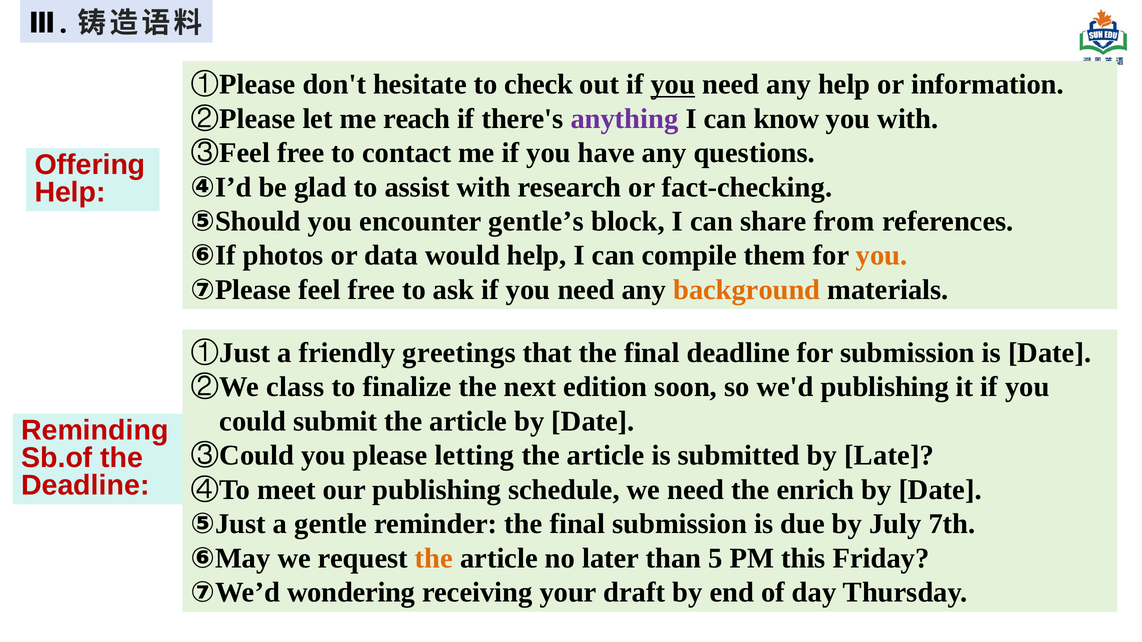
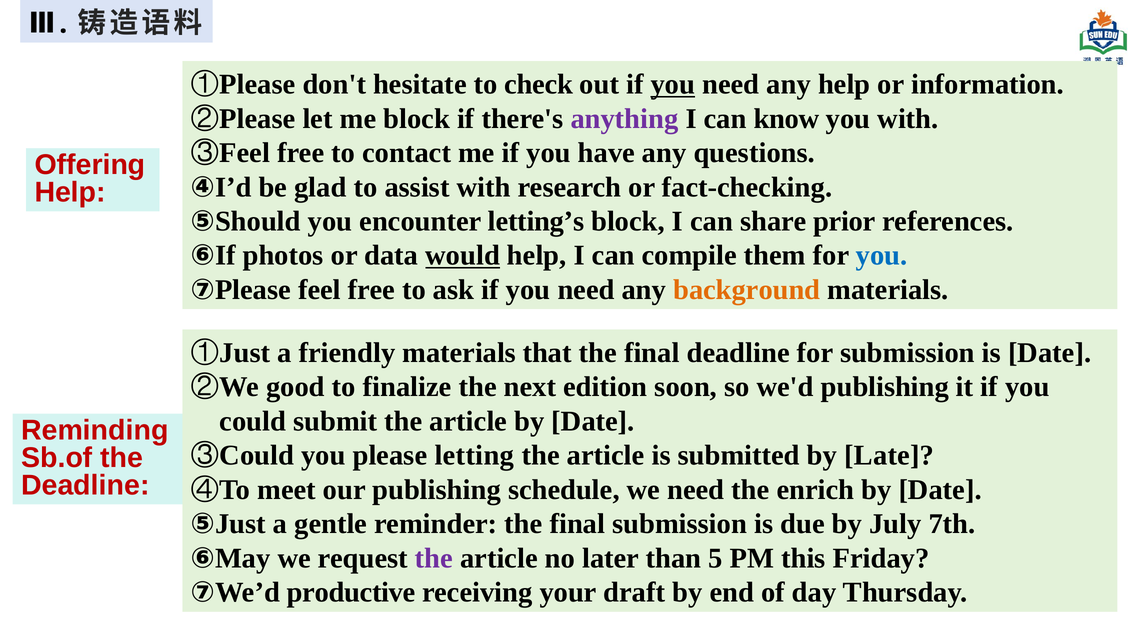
me reach: reach -> block (417, 119)
gentle’s: gentle’s -> letting’s (536, 221)
from: from -> prior (844, 221)
would underline: none -> present (463, 256)
you colour: orange -> blue (882, 256)
friendly greetings: greetings -> materials (459, 353)
class: class -> good (295, 387)
the colour: orange -> purple (434, 559)
wondering: wondering -> productive (351, 593)
